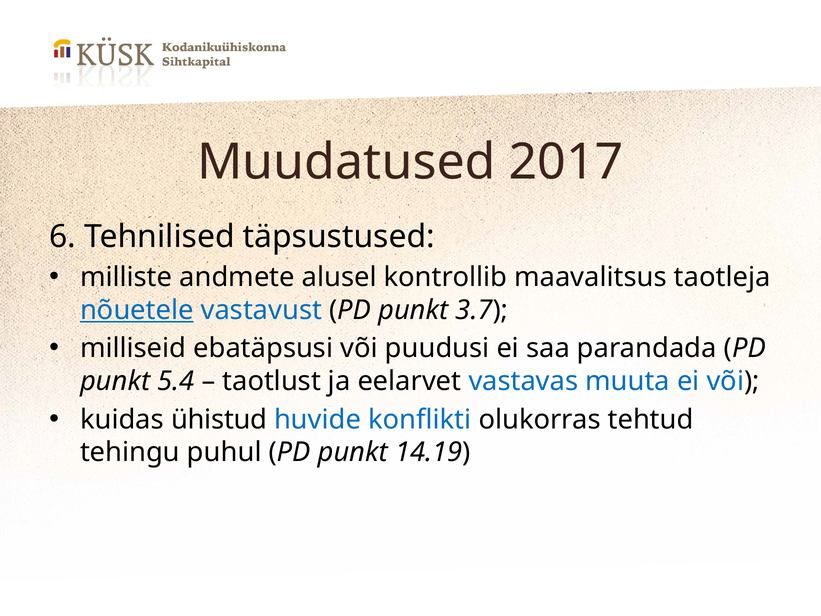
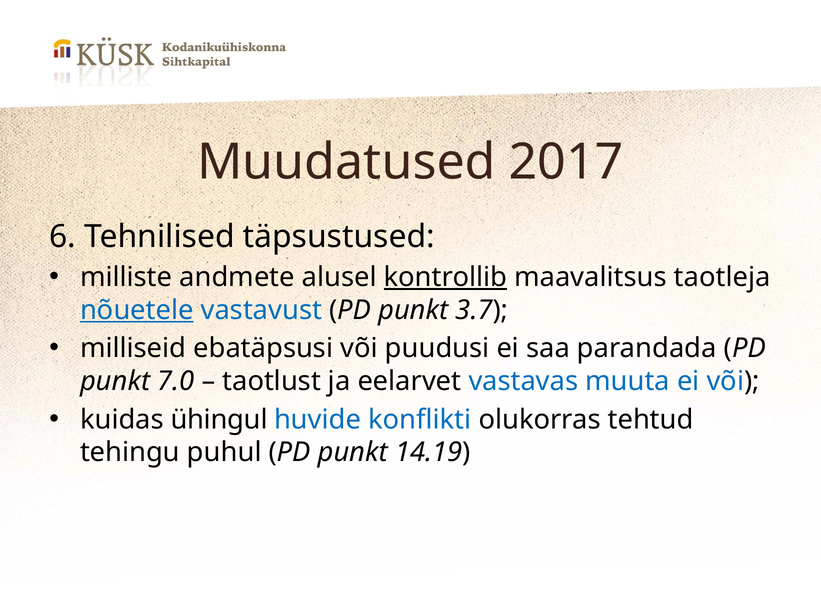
kontrollib underline: none -> present (445, 277)
5.4: 5.4 -> 7.0 (176, 381)
ühistud: ühistud -> ühingul (219, 419)
